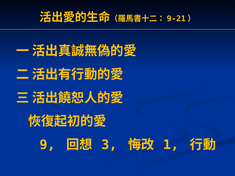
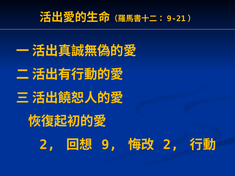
9: 9 -> 2 (47, 145)
3: 3 -> 9 (109, 145)
1: 1 -> 2 (171, 145)
